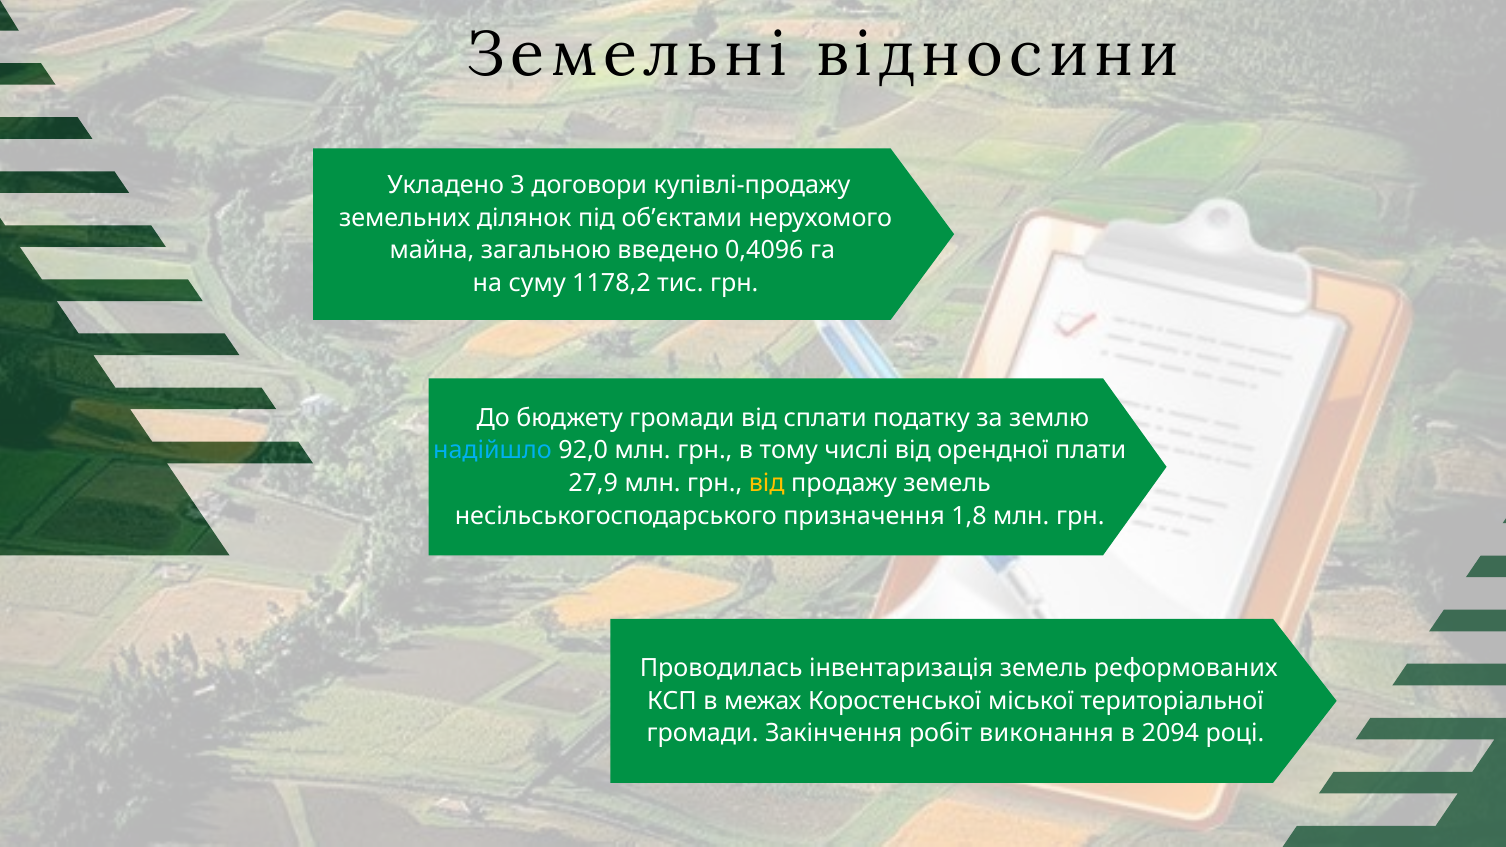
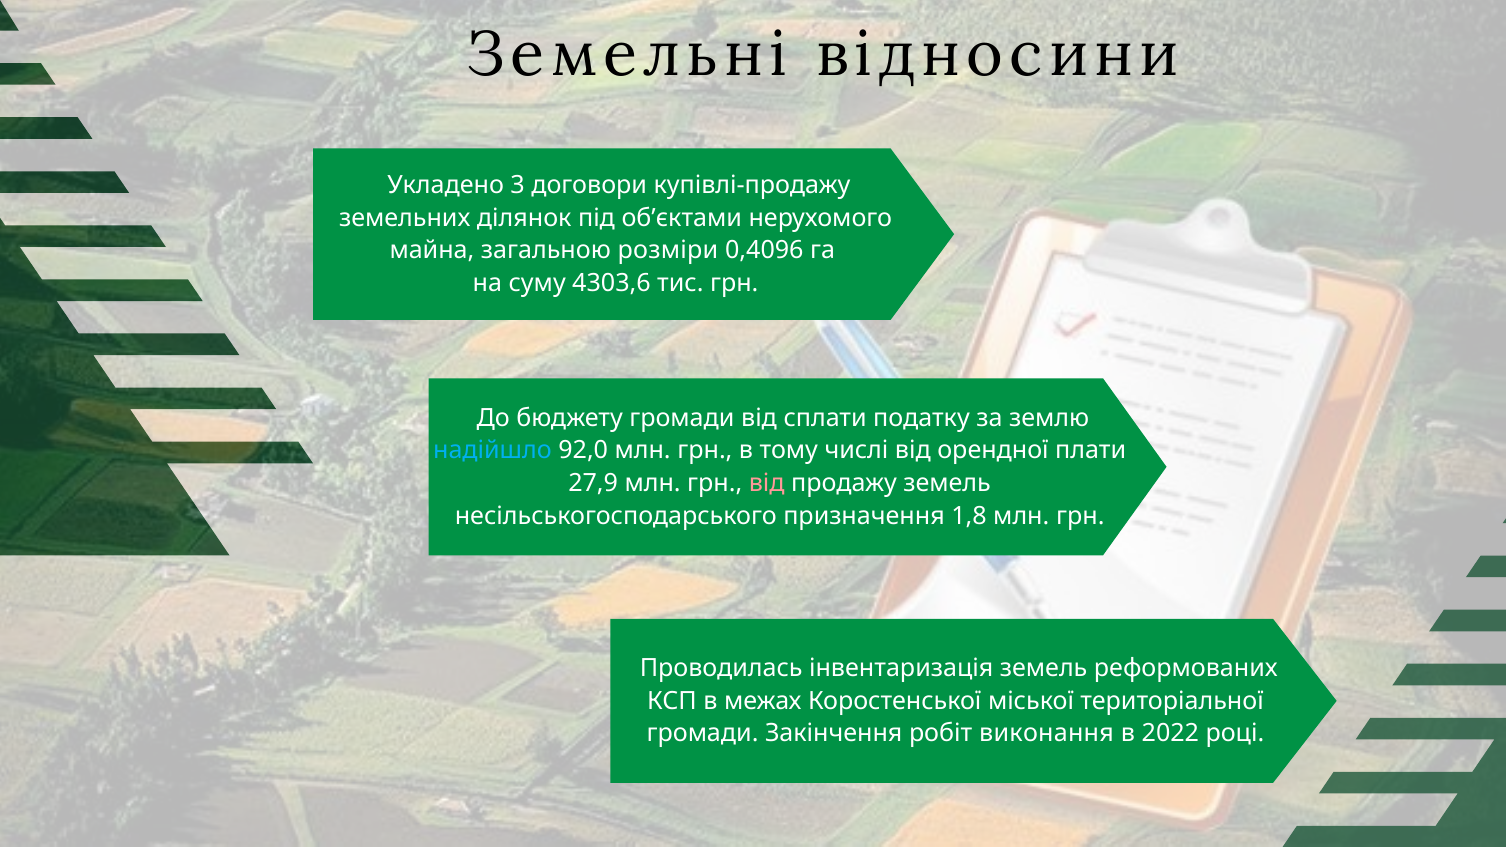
введено: введено -> розміри (668, 251)
1178,2: 1178,2 -> 4303,6 (612, 283)
від colour: yellow -> pink (767, 483)
2094: 2094 -> 2022 (1170, 734)
